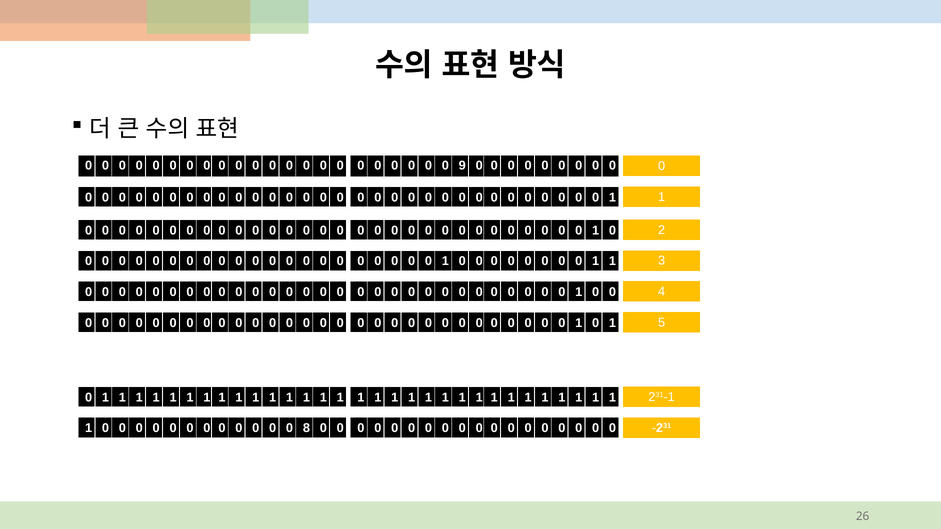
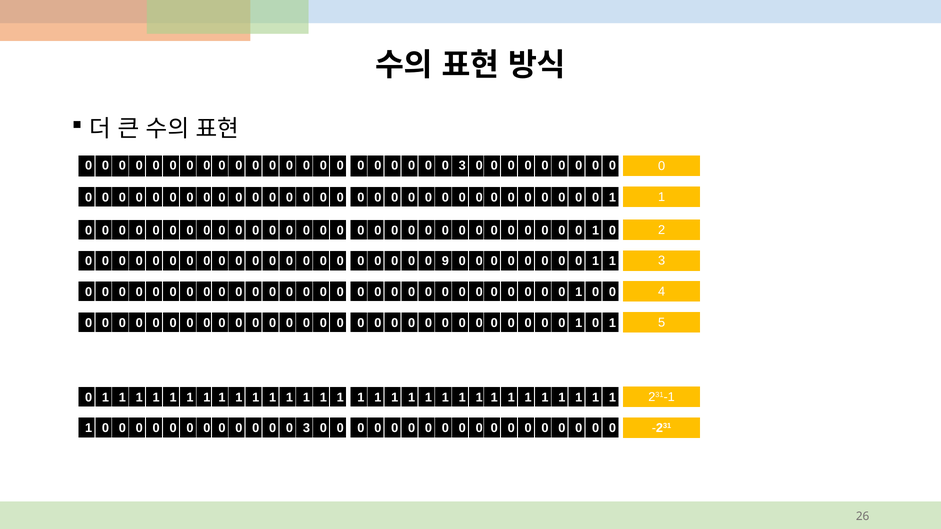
9: 9 -> 3 (462, 166)
1: 1 -> 9 (445, 261)
8: 8 -> 3 (306, 428)
